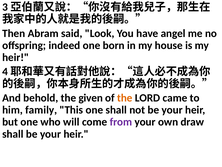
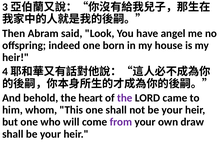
given: given -> heart (91, 98)
the colour: orange -> purple (125, 98)
family: family -> whom (41, 110)
